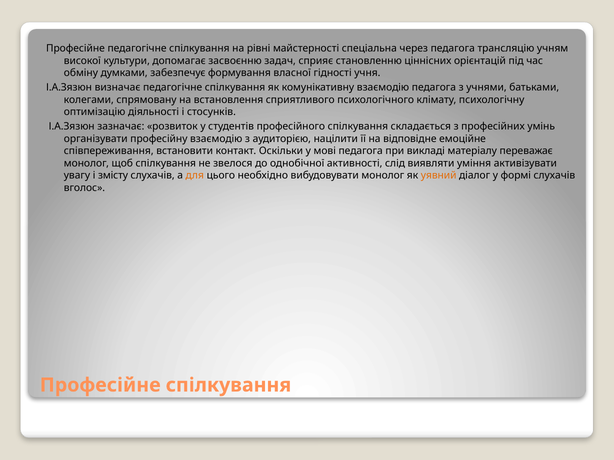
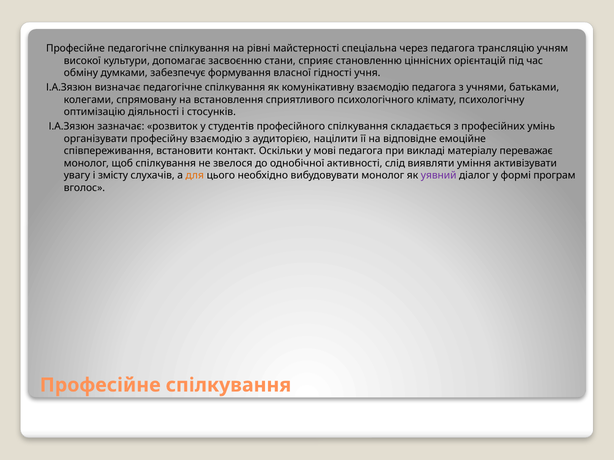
задач: задач -> стани (280, 61)
уявний colour: orange -> purple (439, 176)
формі слухачів: слухачів -> програм (554, 176)
